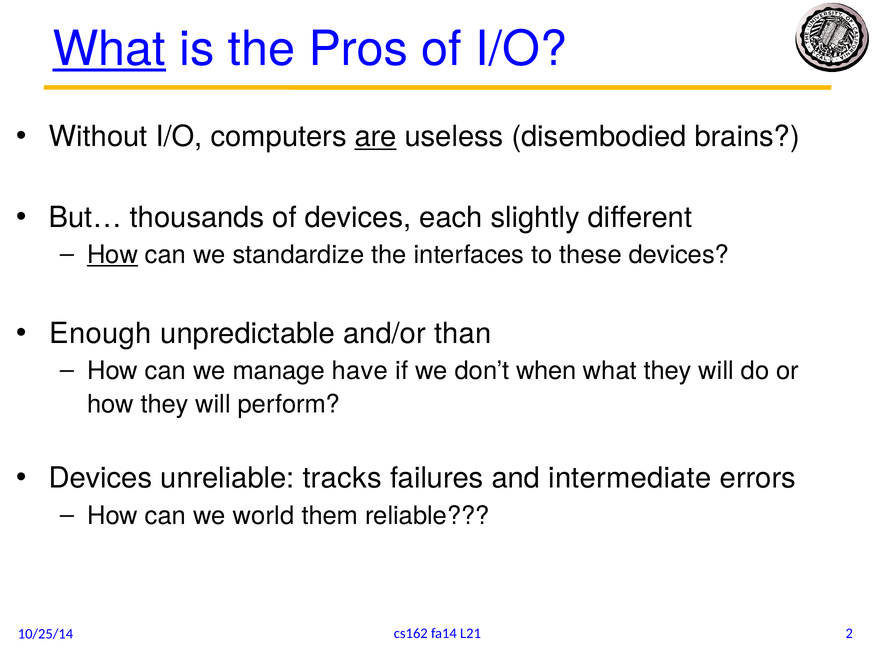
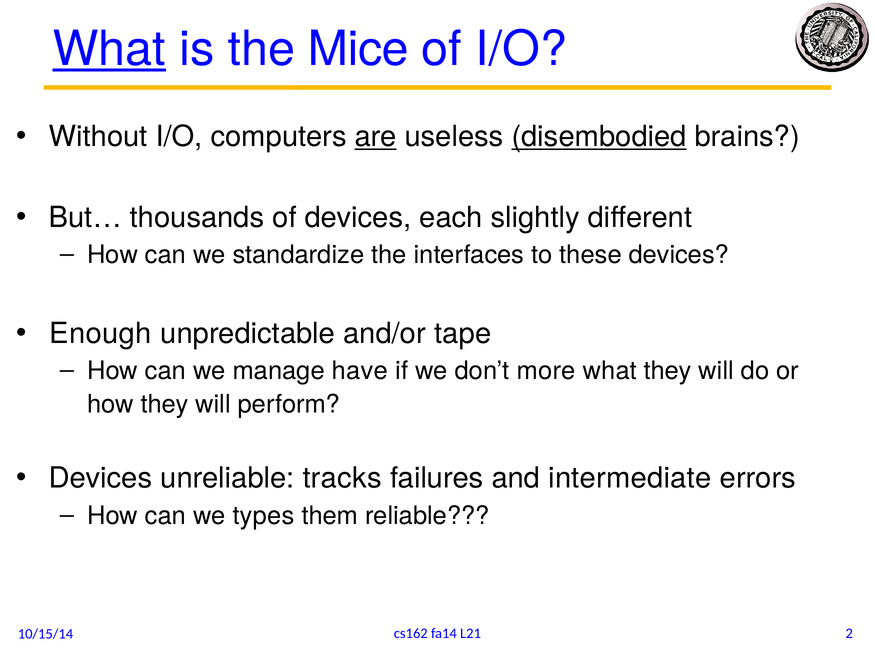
Pros: Pros -> Mice (358, 49)
disembodied underline: none -> present (599, 137)
How underline: present -> none (113, 255)
than: than -> tape (463, 334)
when: when -> more (546, 371)
world: world -> types (263, 516)
10/25/14: 10/25/14 -> 10/15/14 (45, 634)
